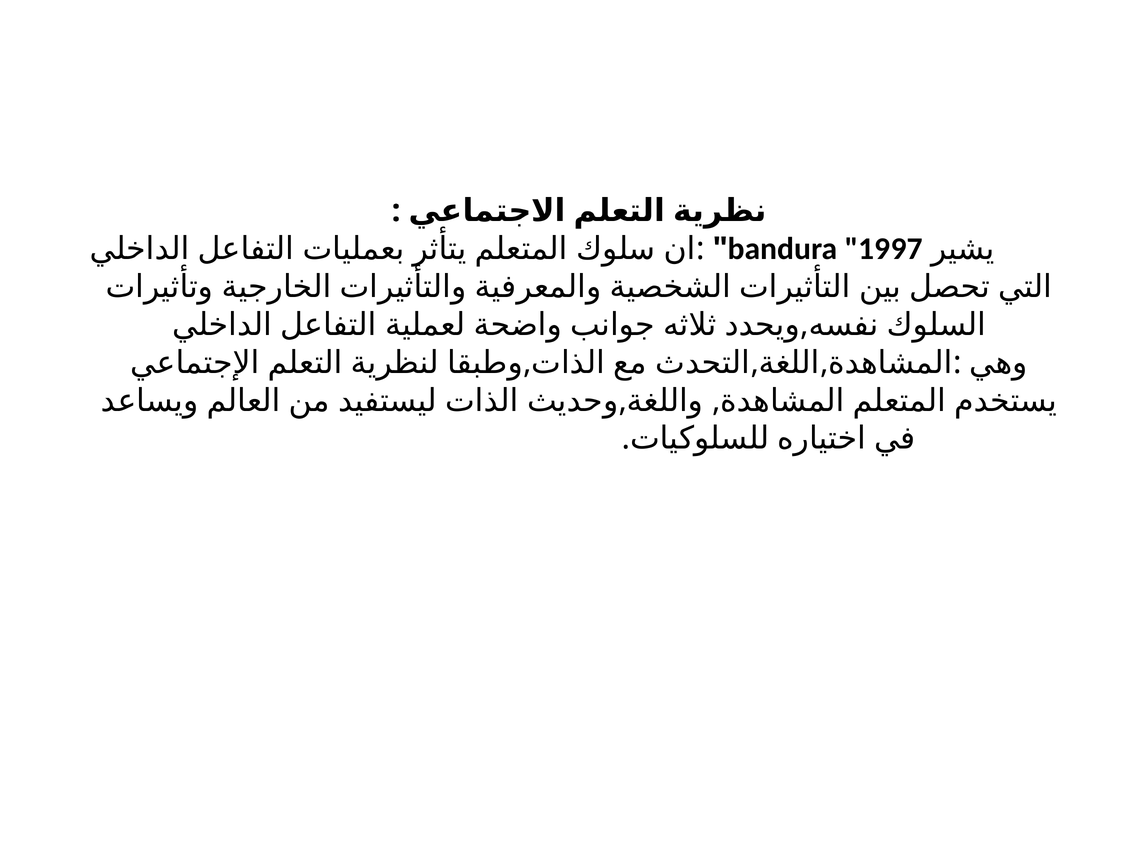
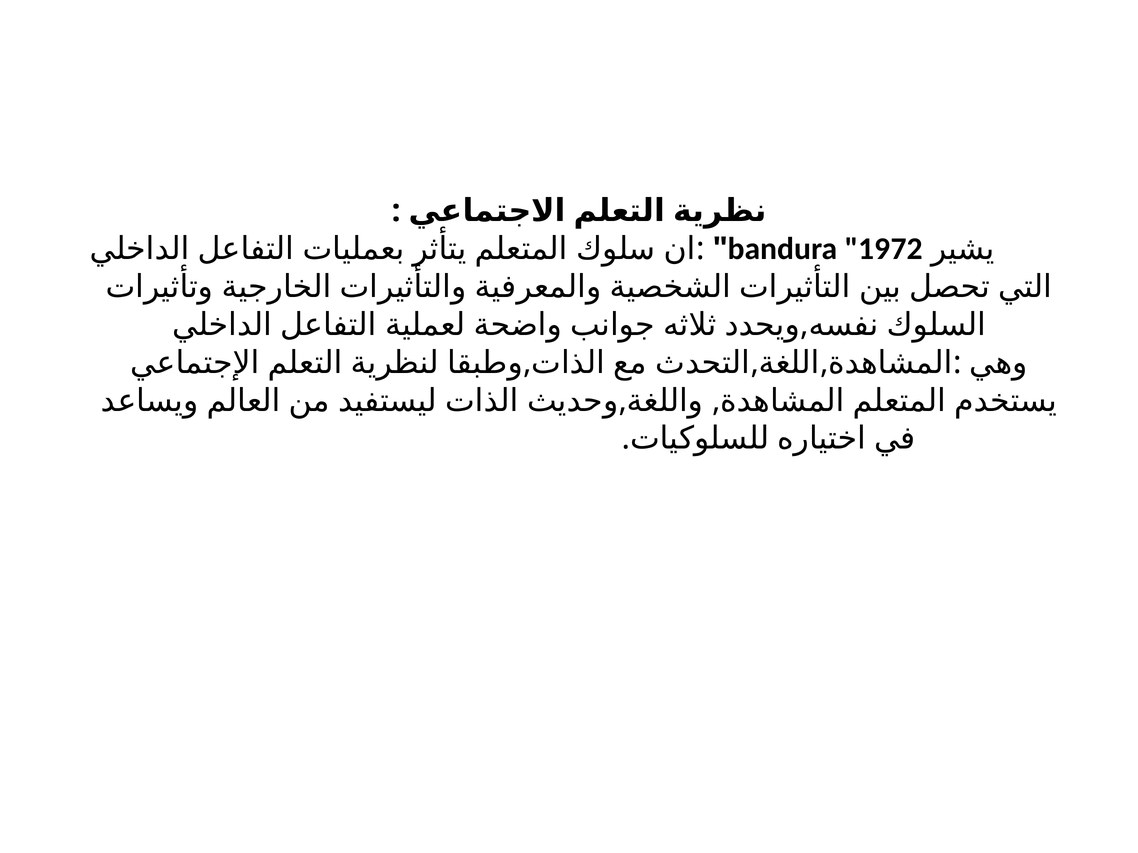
1997: 1997 -> 1972 (884, 249)
